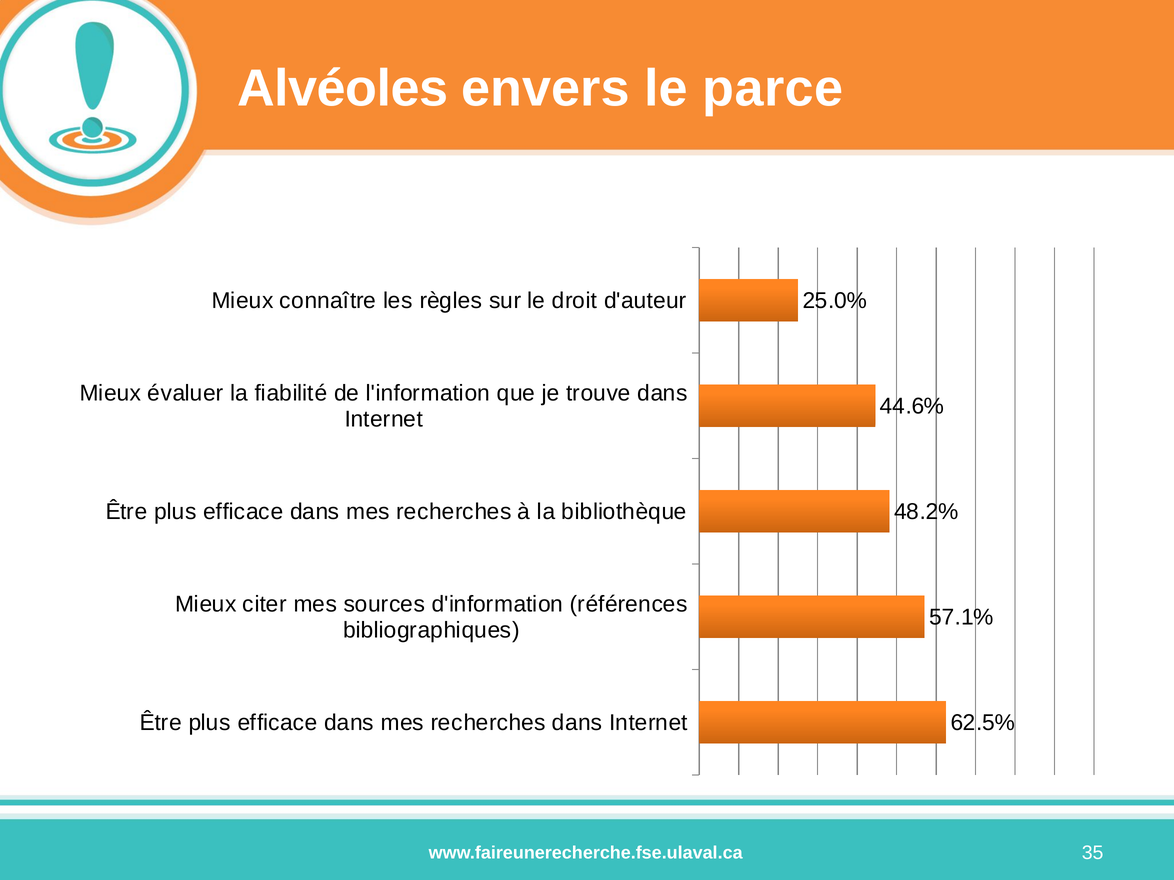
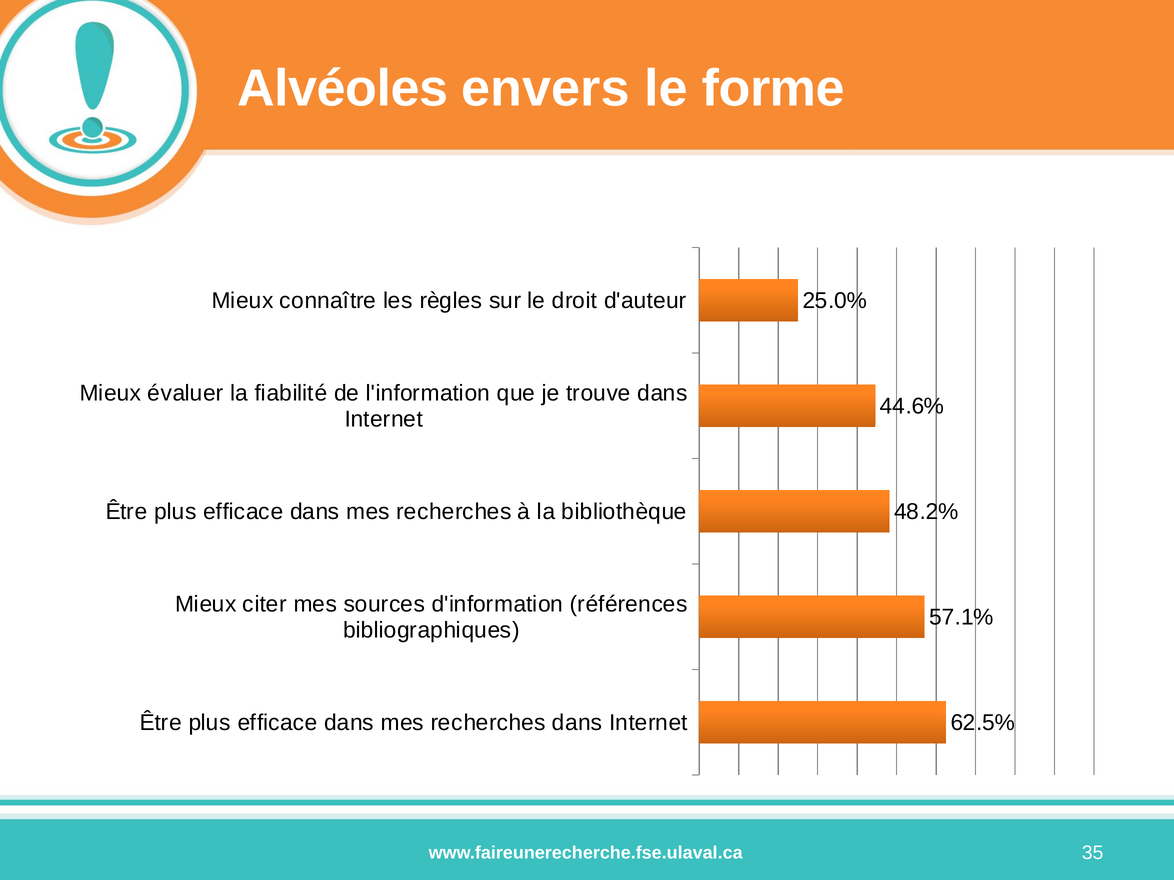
parce: parce -> forme (773, 89)
